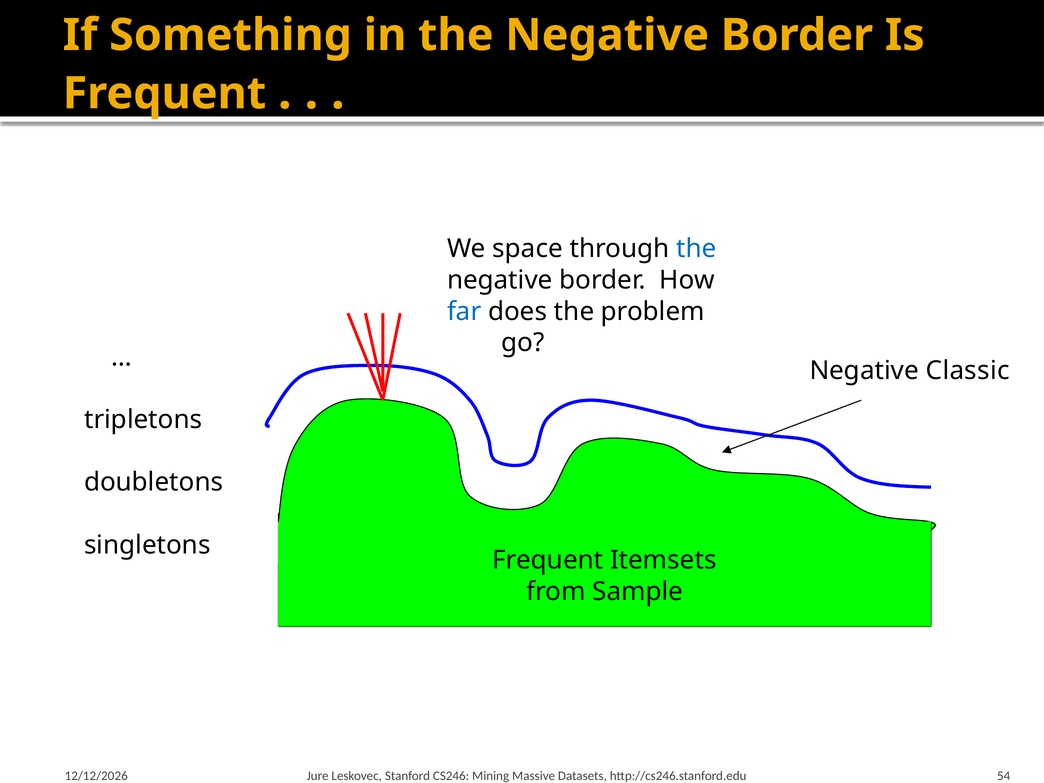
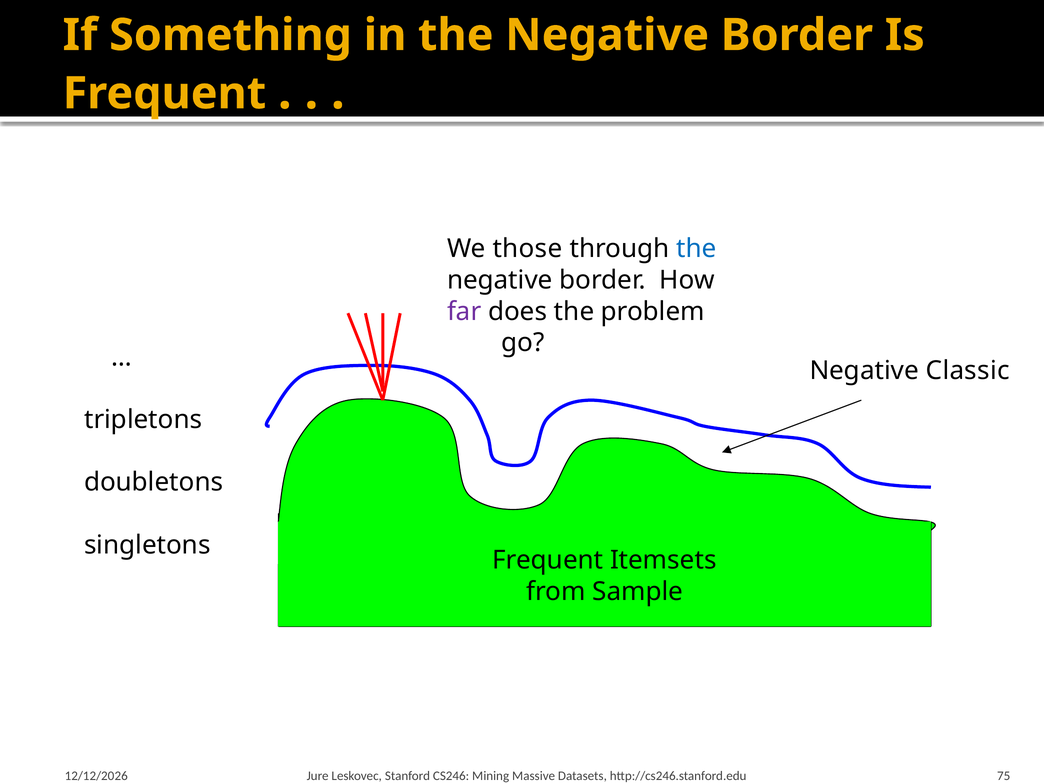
space: space -> those (527, 249)
far colour: blue -> purple (464, 311)
54: 54 -> 75 (1004, 776)
